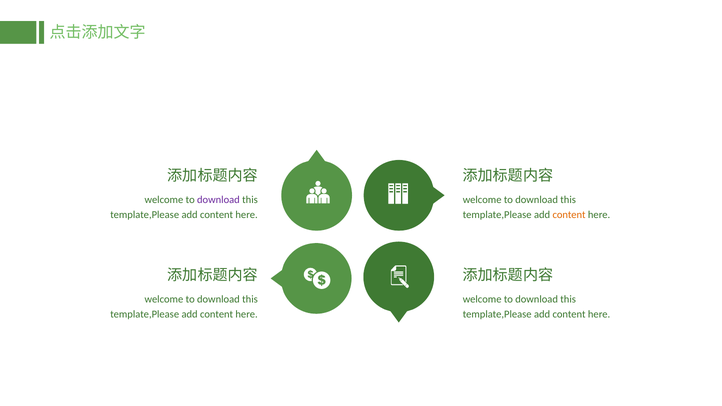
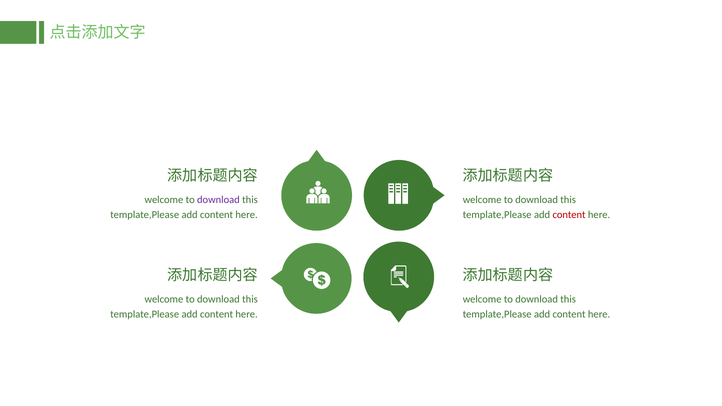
content colour: orange -> red (569, 215)
